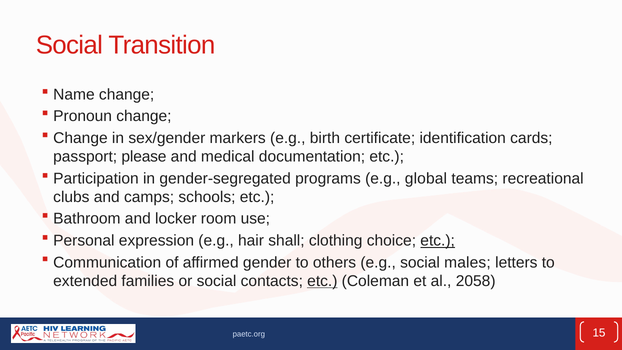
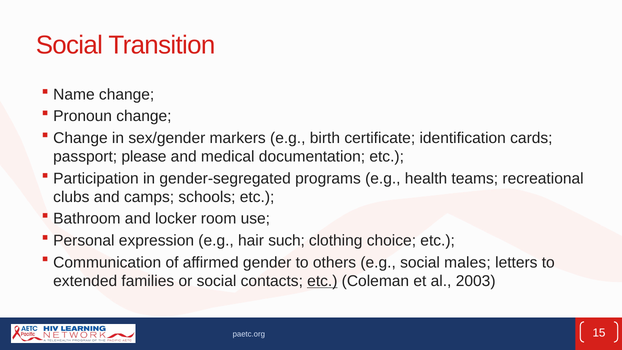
global: global -> health (426, 178)
shall: shall -> such (287, 241)
etc underline: present -> none (438, 241)
2058: 2058 -> 2003 (476, 281)
